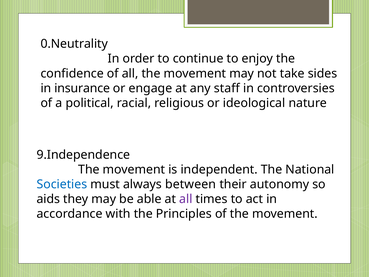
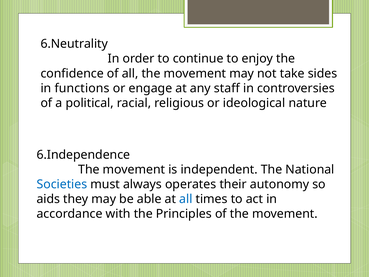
0.Neutrality: 0.Neutrality -> 6.Neutrality (74, 44)
insurance: insurance -> functions (82, 88)
9.Independence: 9.Independence -> 6.Independence (83, 155)
between: between -> operates (191, 184)
all colour: purple -> blue (186, 199)
